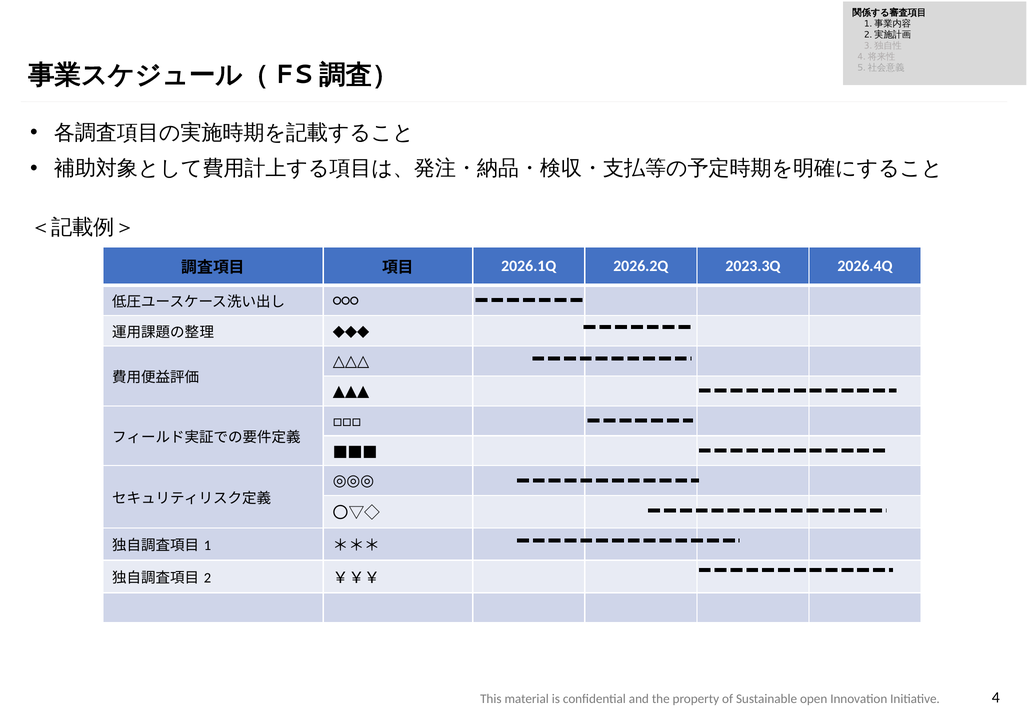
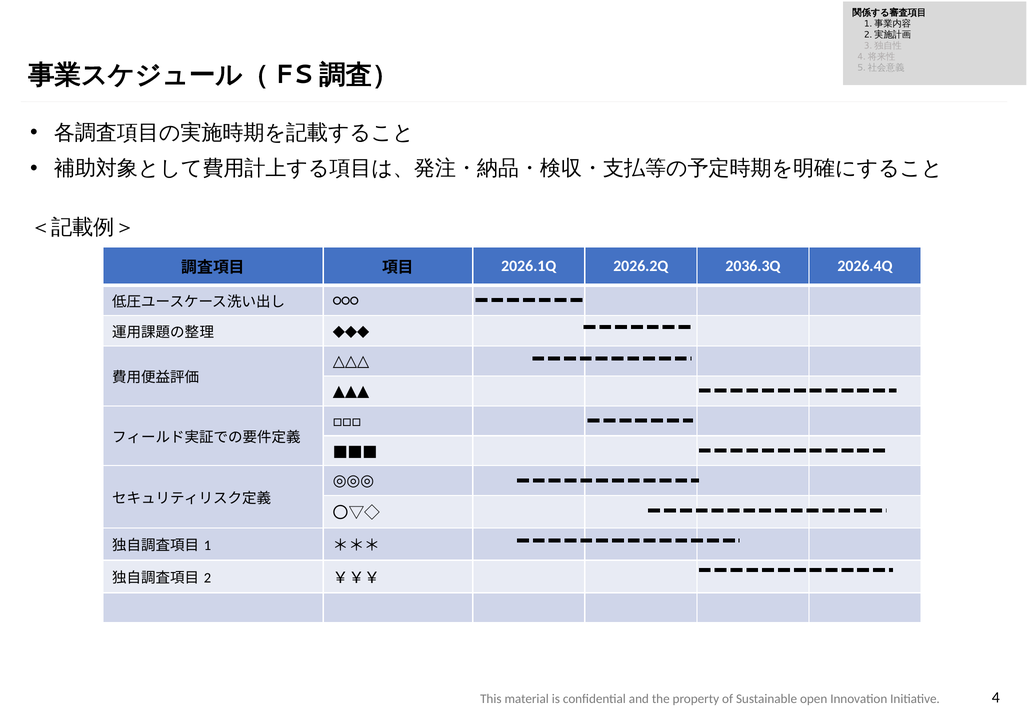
2023.3Q: 2023.3Q -> 2036.3Q (753, 266)
